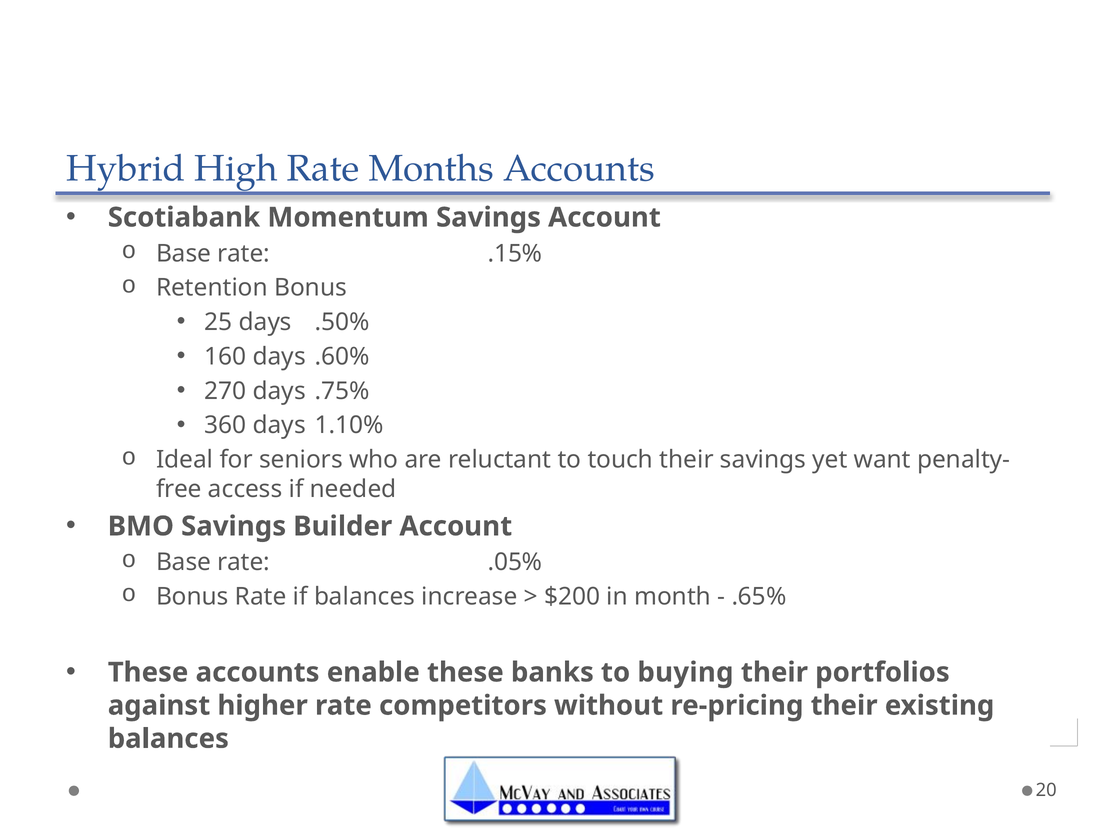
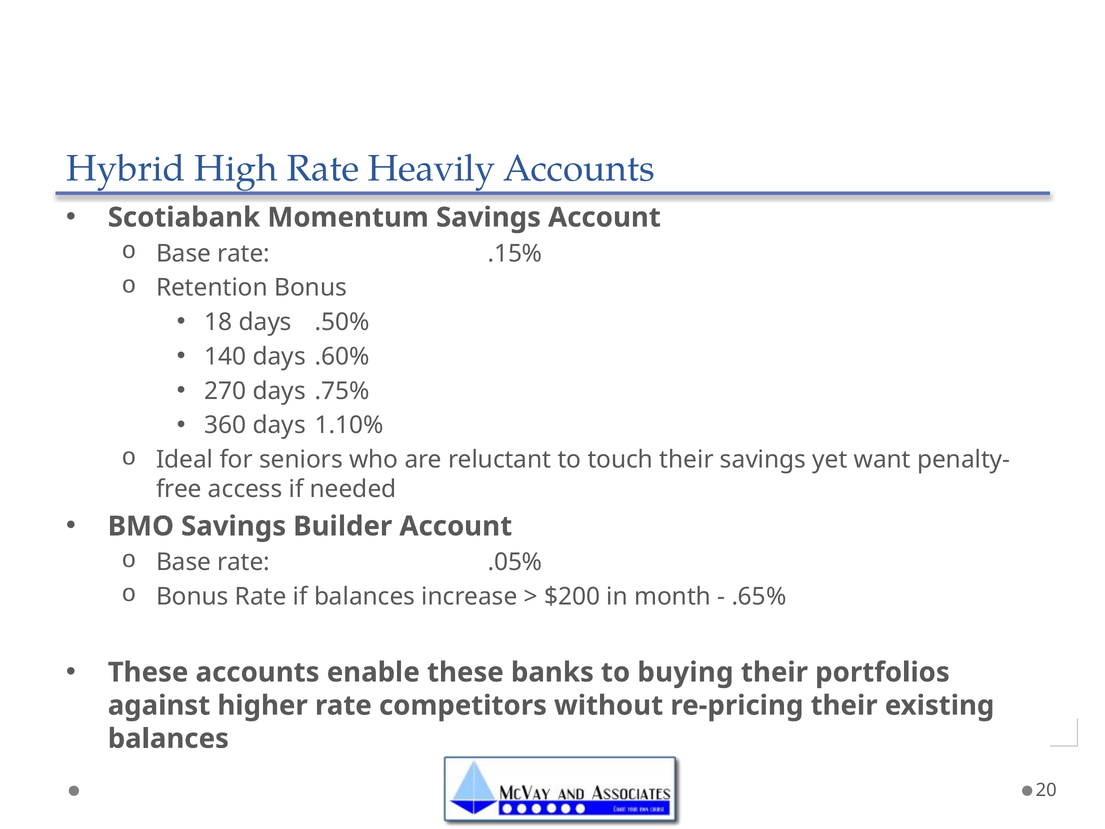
Months: Months -> Heavily (432, 168)
25: 25 -> 18 (218, 322)
160: 160 -> 140 (225, 357)
